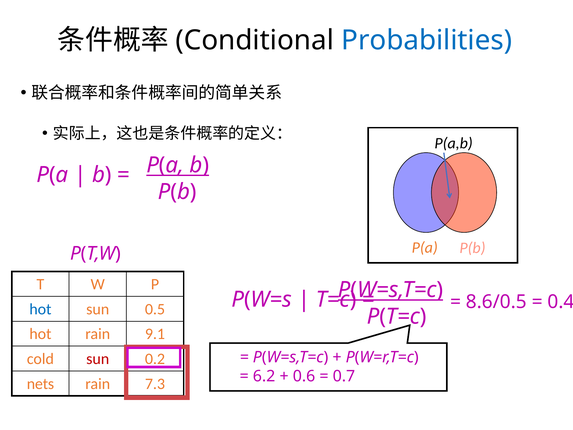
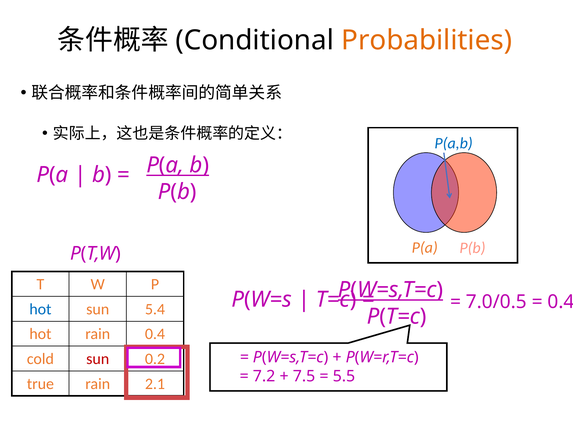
Probabilities colour: blue -> orange (427, 40)
P(a,b colour: black -> blue (454, 143)
8.6/0.5: 8.6/0.5 -> 7.0/0.5 (496, 302)
0.5: 0.5 -> 5.4 (155, 309)
rain 9.1: 9.1 -> 0.4 (155, 334)
6.2: 6.2 -> 7.2 (264, 376)
0.6: 0.6 -> 7.5 (304, 376)
0.7: 0.7 -> 5.5 (344, 376)
nets: nets -> true (40, 384)
7.3: 7.3 -> 2.1 (155, 384)
